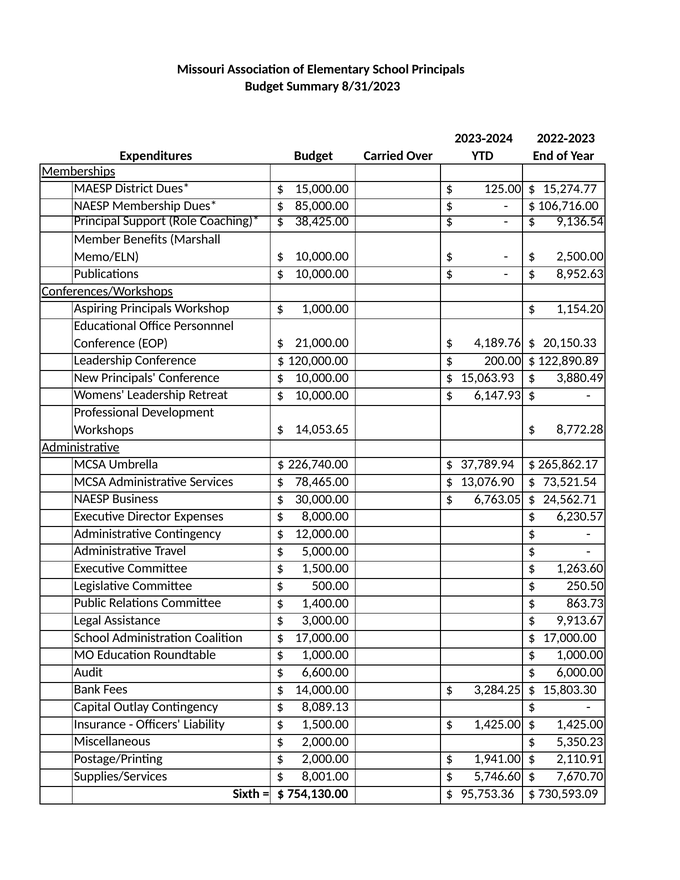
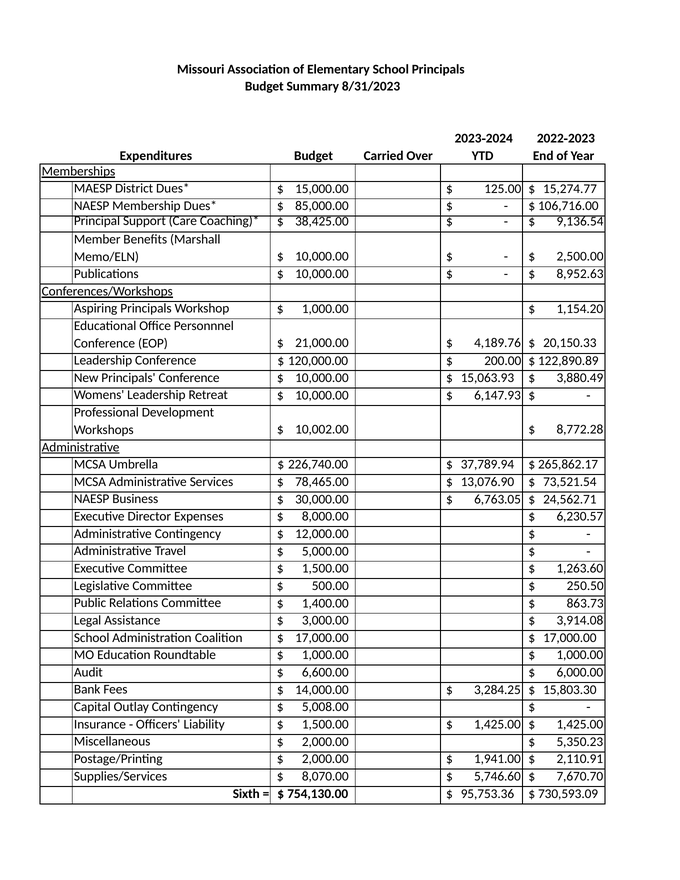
Role: Role -> Care (183, 221)
14,053.65: 14,053.65 -> 10,002.00 (322, 429)
9,913.67: 9,913.67 -> 3,914.08 (580, 620)
8,089.13: 8,089.13 -> 5,008.00 (325, 707)
8,001.00: 8,001.00 -> 8,070.00 (325, 776)
